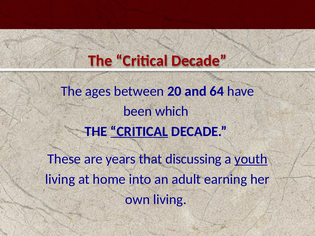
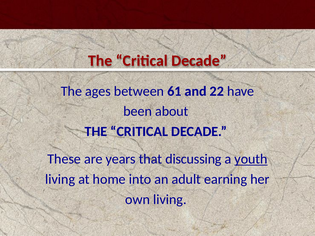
20: 20 -> 61 (174, 91)
64: 64 -> 22 (217, 91)
which: which -> about (172, 111)
CRITICAL underline: present -> none (139, 132)
